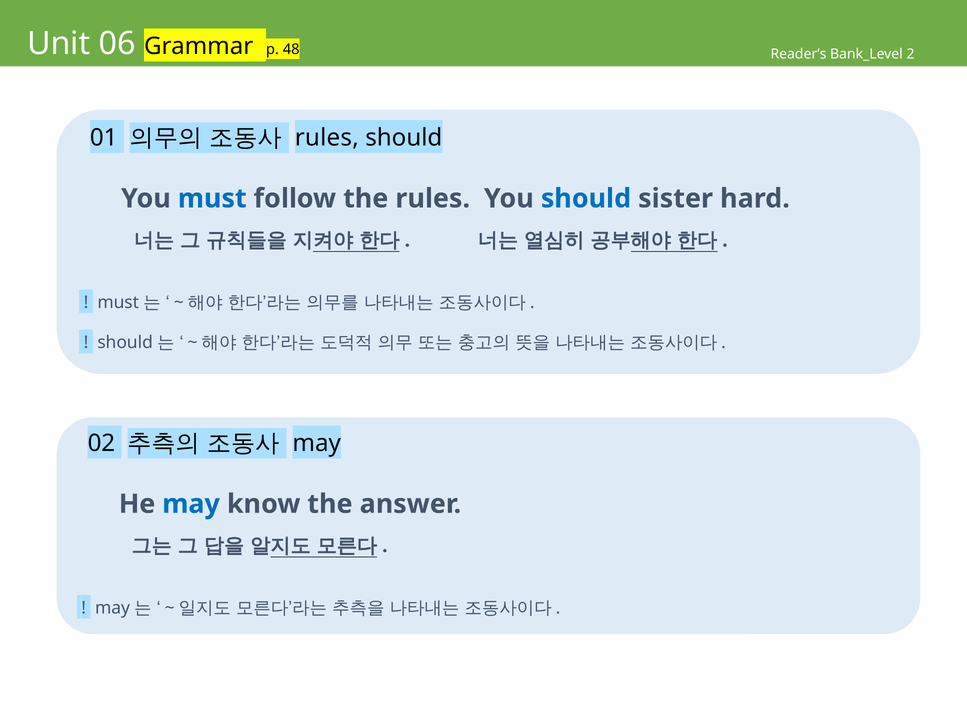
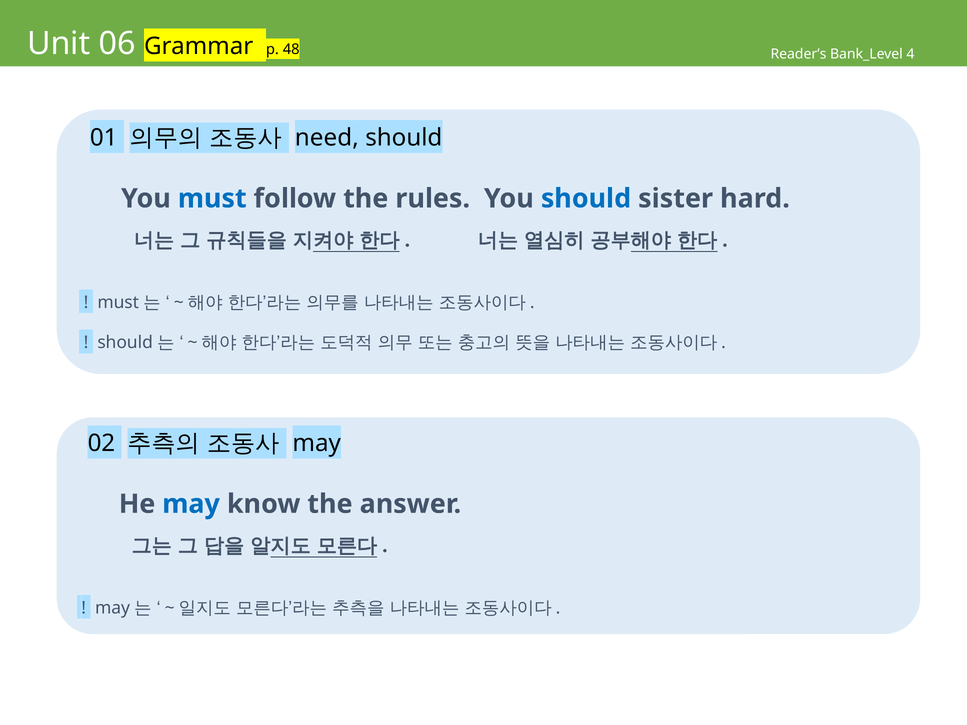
2: 2 -> 4 (910, 54)
rules: rules -> need (327, 138)
